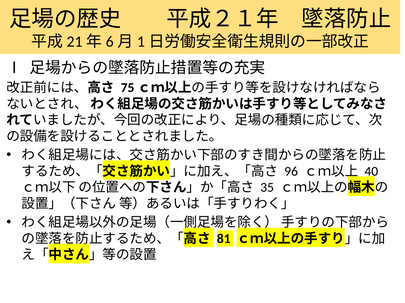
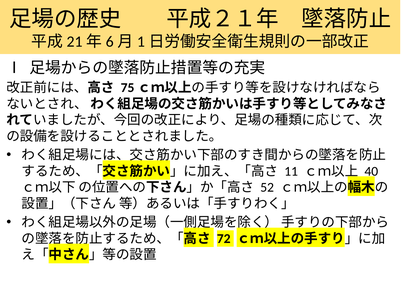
96: 96 -> 11 (291, 172)
35: 35 -> 52 (267, 188)
81: 81 -> 72 (224, 239)
